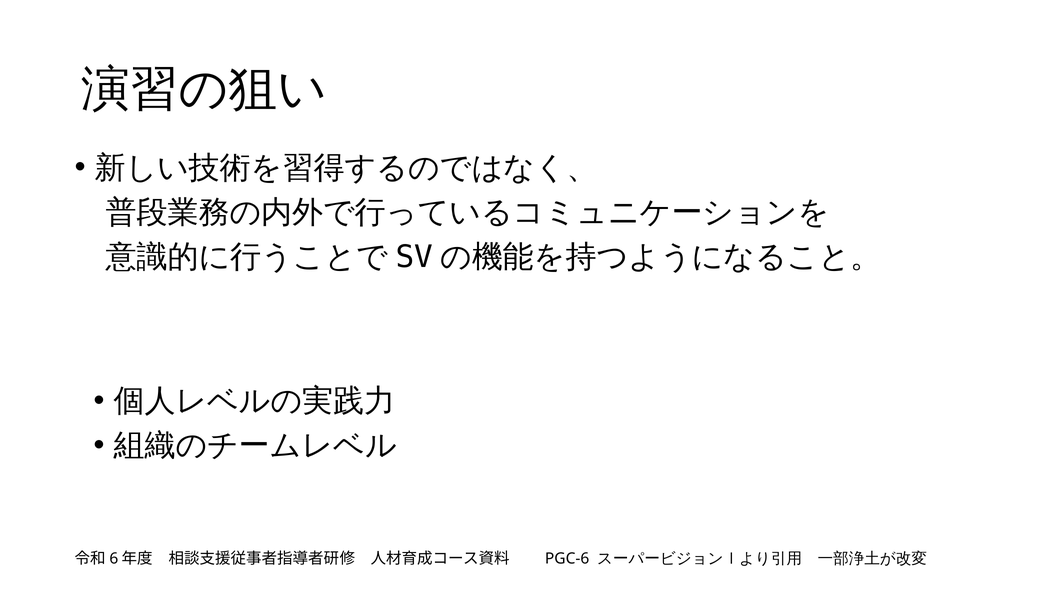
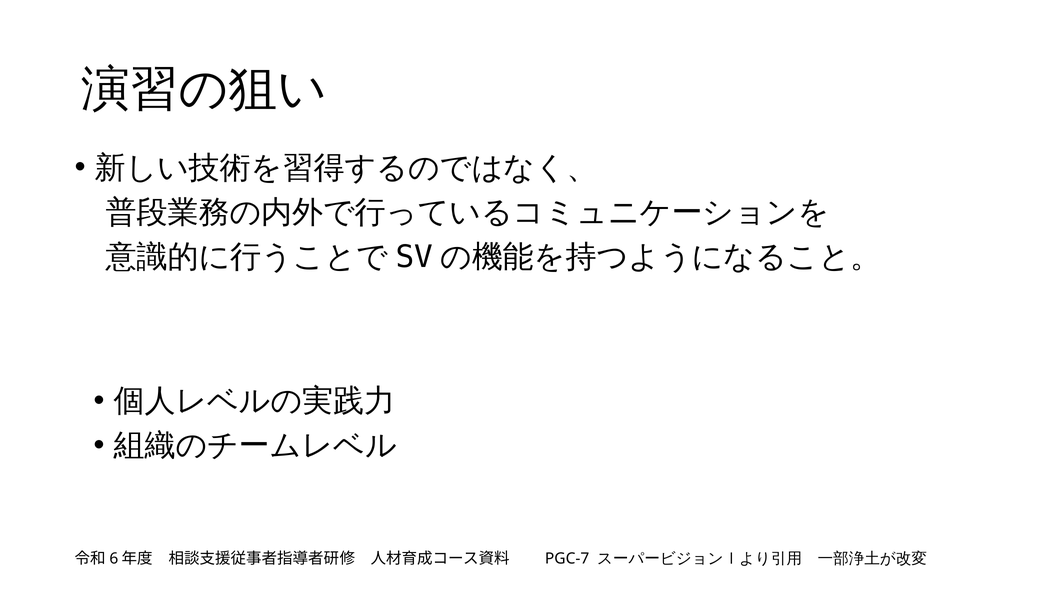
PGC-6: PGC-6 -> PGC-7 (567, 559)
